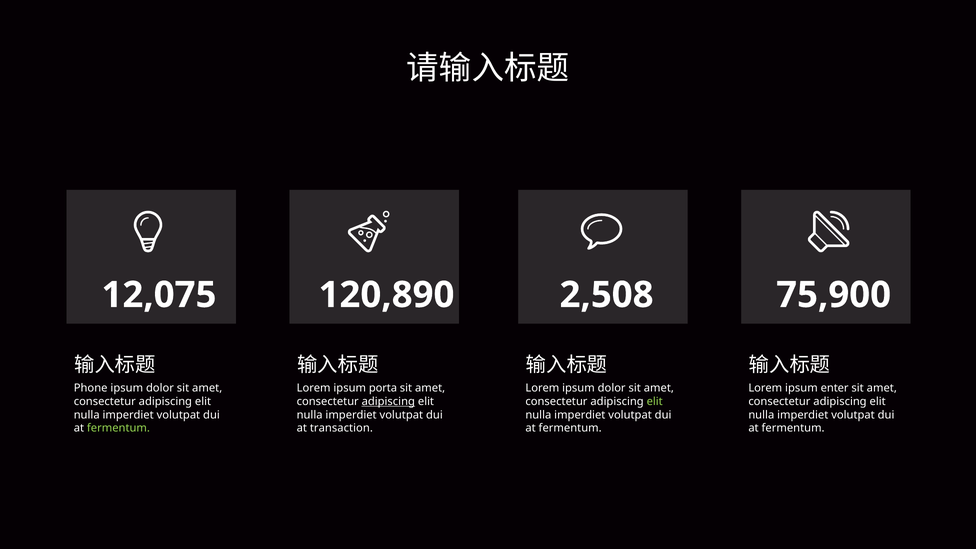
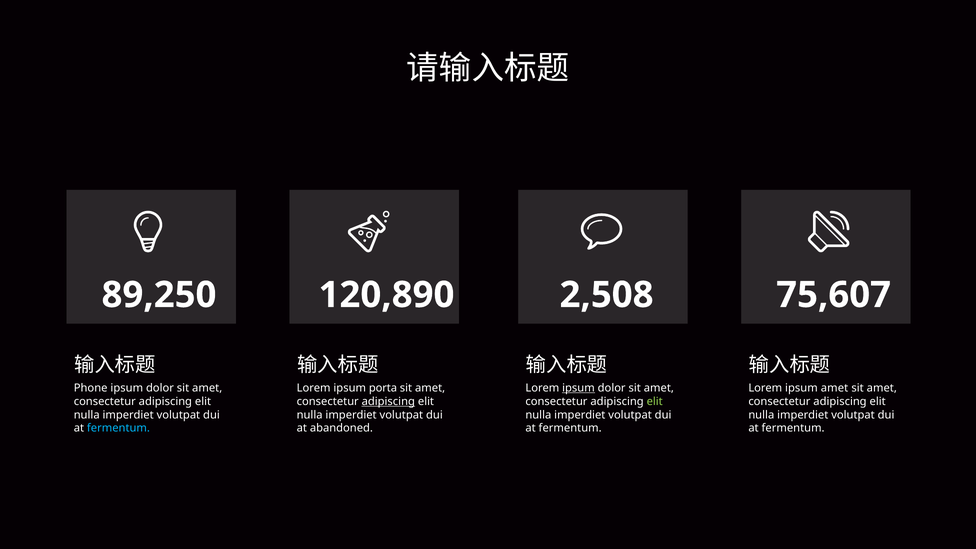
12,075: 12,075 -> 89,250 (159, 295)
75,900: 75,900 -> 75,607 (834, 295)
ipsum underline: none -> present (578, 388)
ipsum enter: enter -> amet (835, 388)
fermentum colour: light green -> light blue (118, 428)
transaction: transaction -> abandoned (341, 428)
